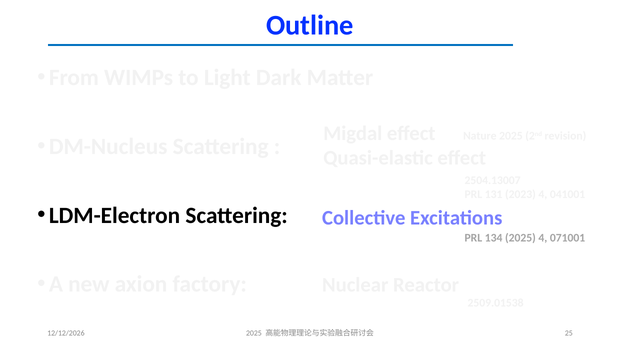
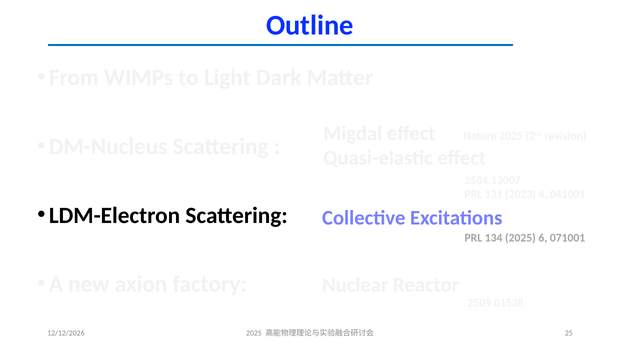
2025 4: 4 -> 6 (543, 238)
